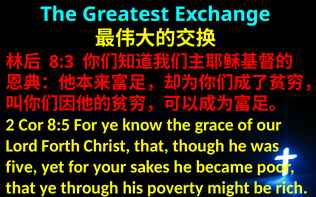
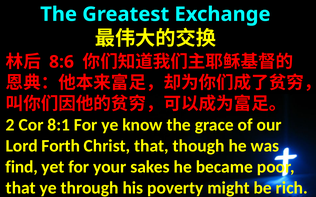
8:3: 8:3 -> 8:6 (61, 62)
8:5: 8:5 -> 8:1 (59, 125)
five: five -> find (22, 167)
